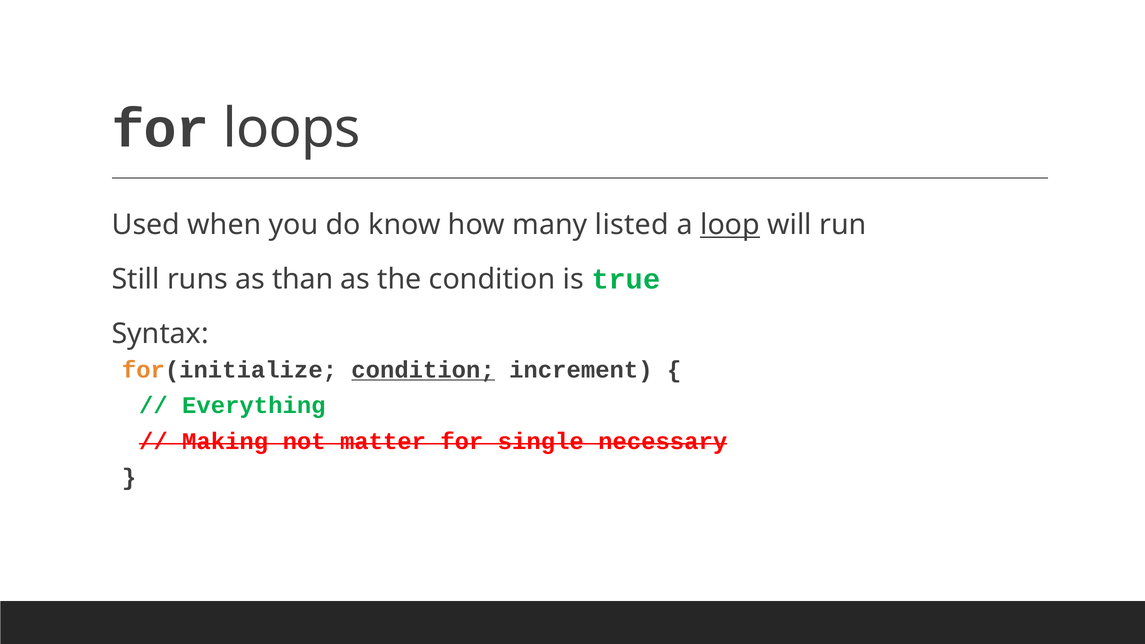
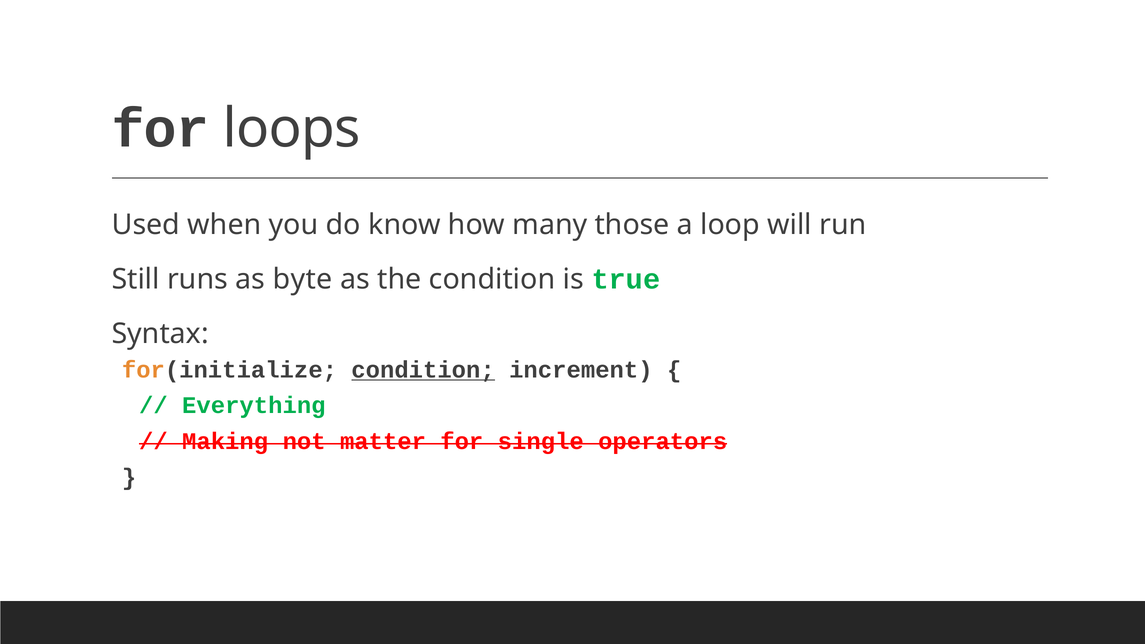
listed: listed -> those (632, 225)
loop underline: present -> none (730, 225)
than: than -> byte (303, 279)
necessary: necessary -> operators (663, 441)
